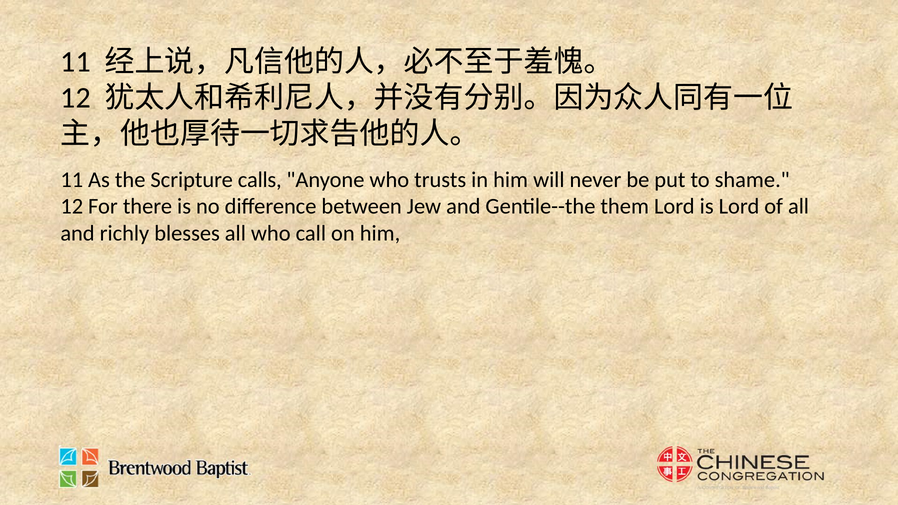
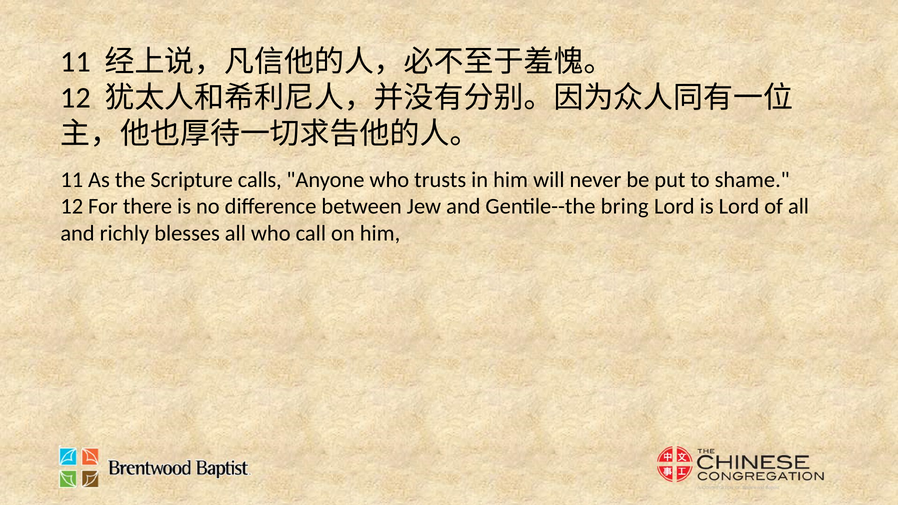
them: them -> bring (625, 207)
